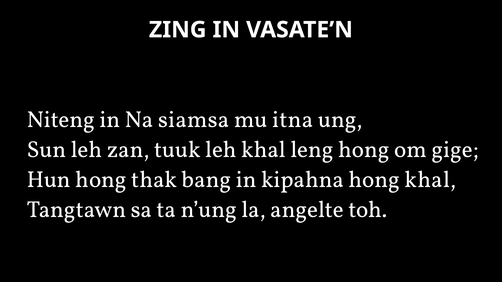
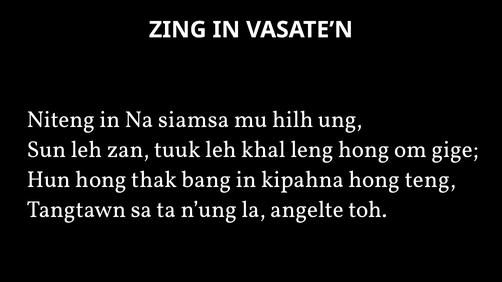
itna: itna -> hilh (293, 120)
hong khal: khal -> teng (430, 180)
